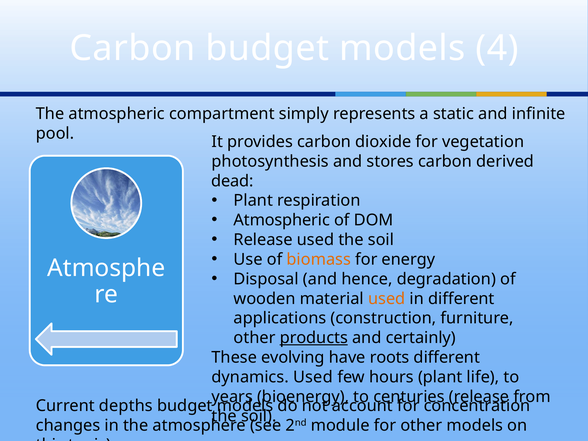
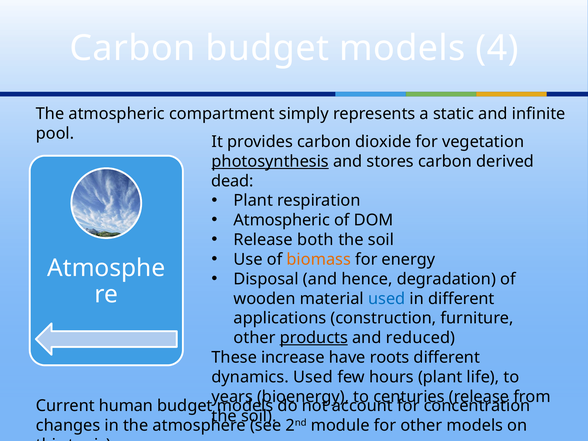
photosynthesis underline: none -> present (270, 161)
Release used: used -> both (315, 240)
used colour: orange -> blue (387, 299)
certainly: certainly -> reduced (421, 338)
evolving: evolving -> increase (293, 357)
depths: depths -> human (126, 406)
